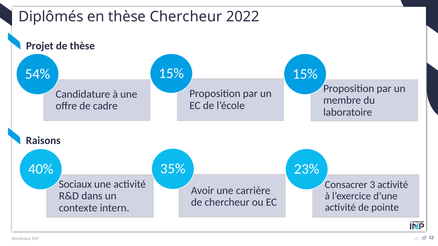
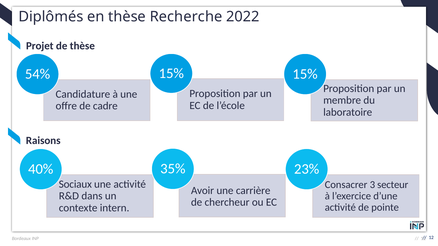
thèse Chercheur: Chercheur -> Recherche (186, 17)
3 activité: activité -> secteur (393, 185)
